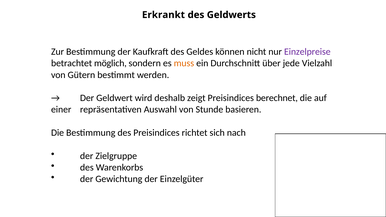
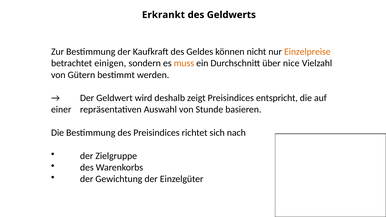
Einzelpreise colour: purple -> orange (307, 52)
möglich: möglich -> einigen (110, 63)
jede: jede -> nice (291, 63)
berechnet: berechnet -> entspricht (277, 98)
